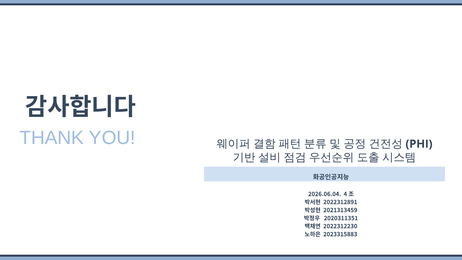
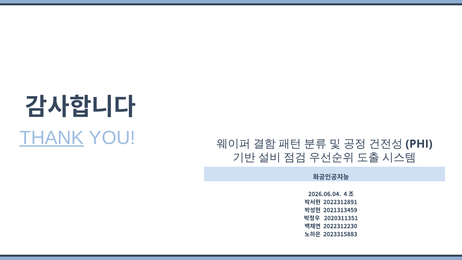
THANK underline: none -> present (52, 138)
